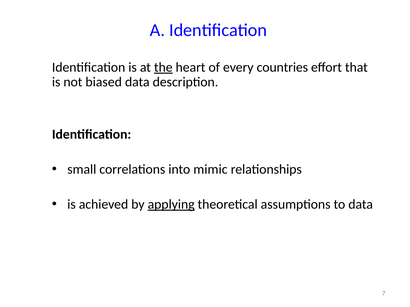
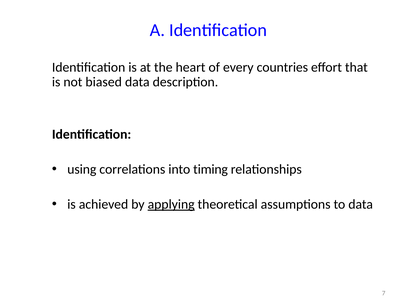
the underline: present -> none (163, 67)
small: small -> using (82, 170)
mimic: mimic -> timing (211, 170)
